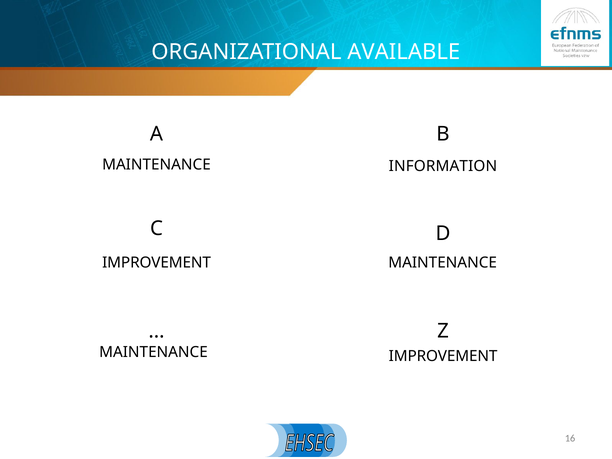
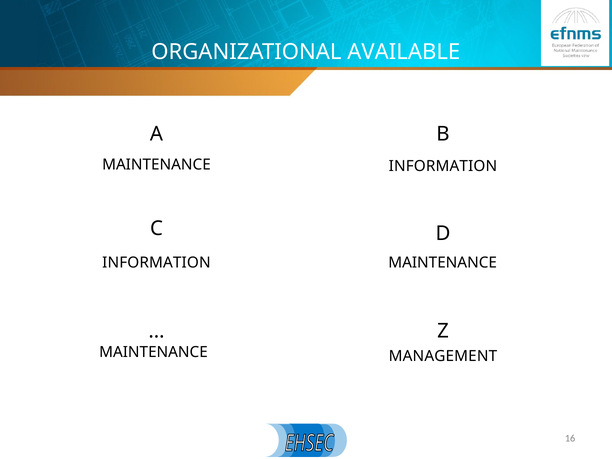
IMPROVEMENT: IMPROVEMENT -> INFORMATION (156, 263)
IMPROVEMENT: IMPROVEMENT -> MANAGEMENT (443, 356)
